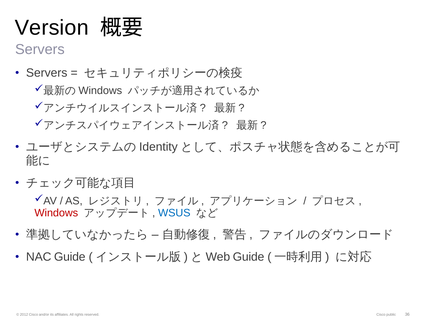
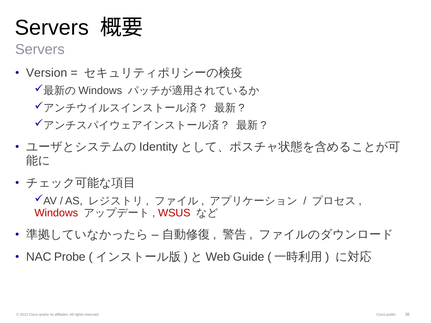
Version: Version -> Servers (52, 28)
Servers: Servers -> Version (47, 73)
WSUS colour: blue -> red (174, 213)
NAC Guide: Guide -> Probe (70, 257)
